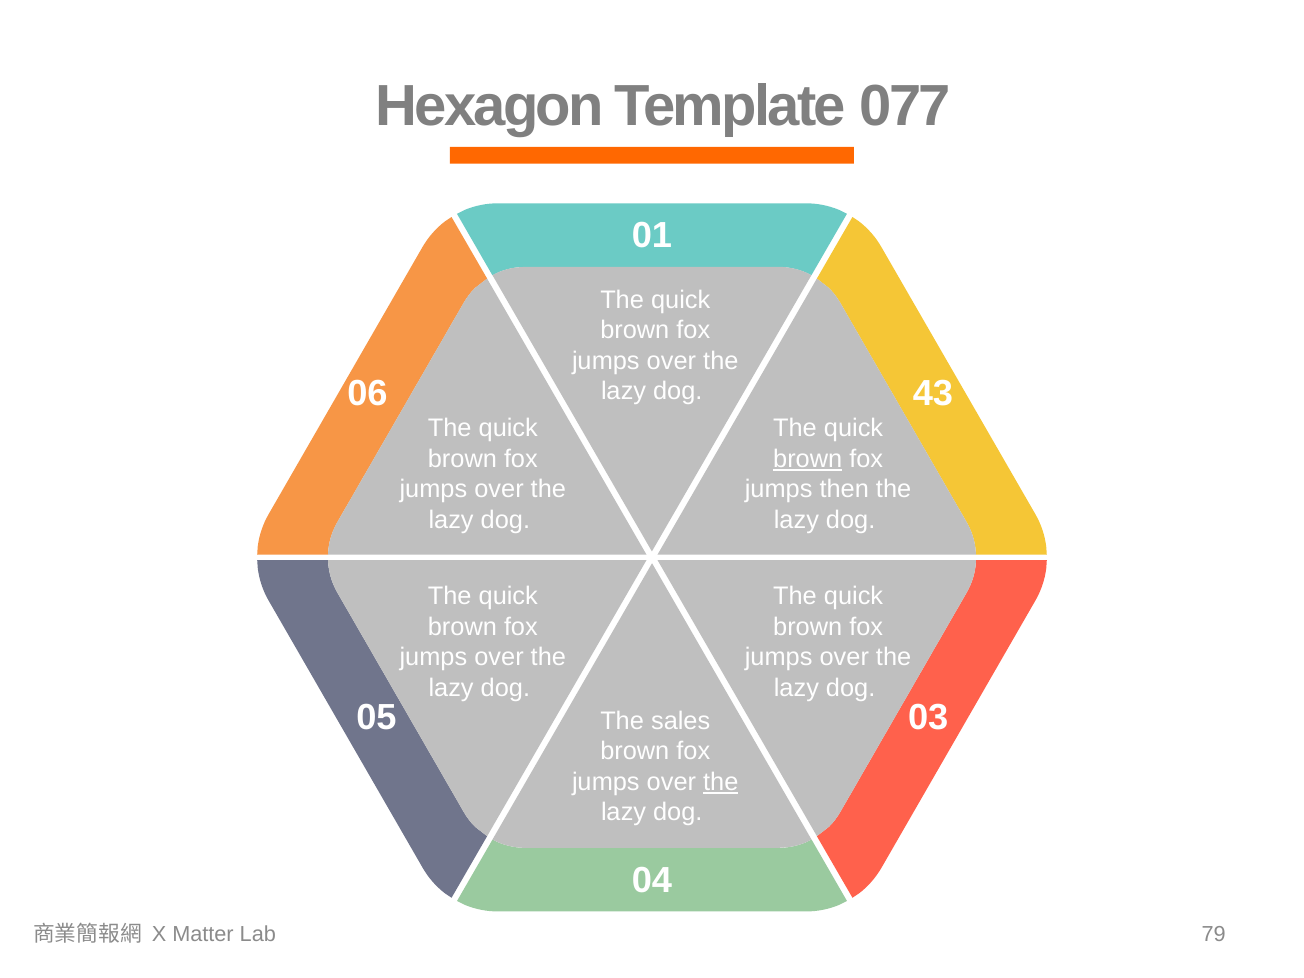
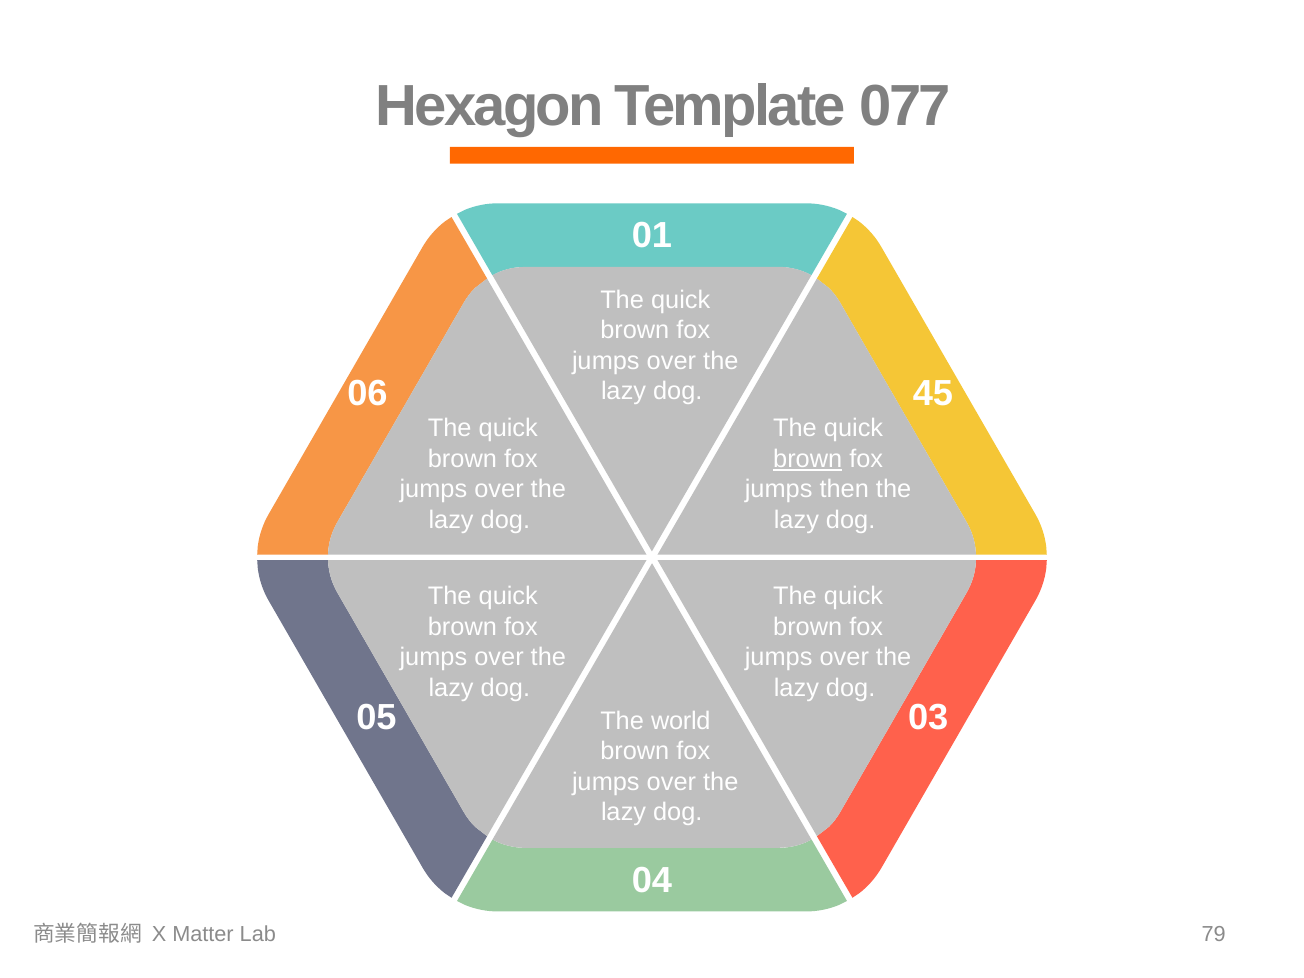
43: 43 -> 45 (933, 394)
sales: sales -> world (681, 721)
the underline: present -> none (721, 782)
